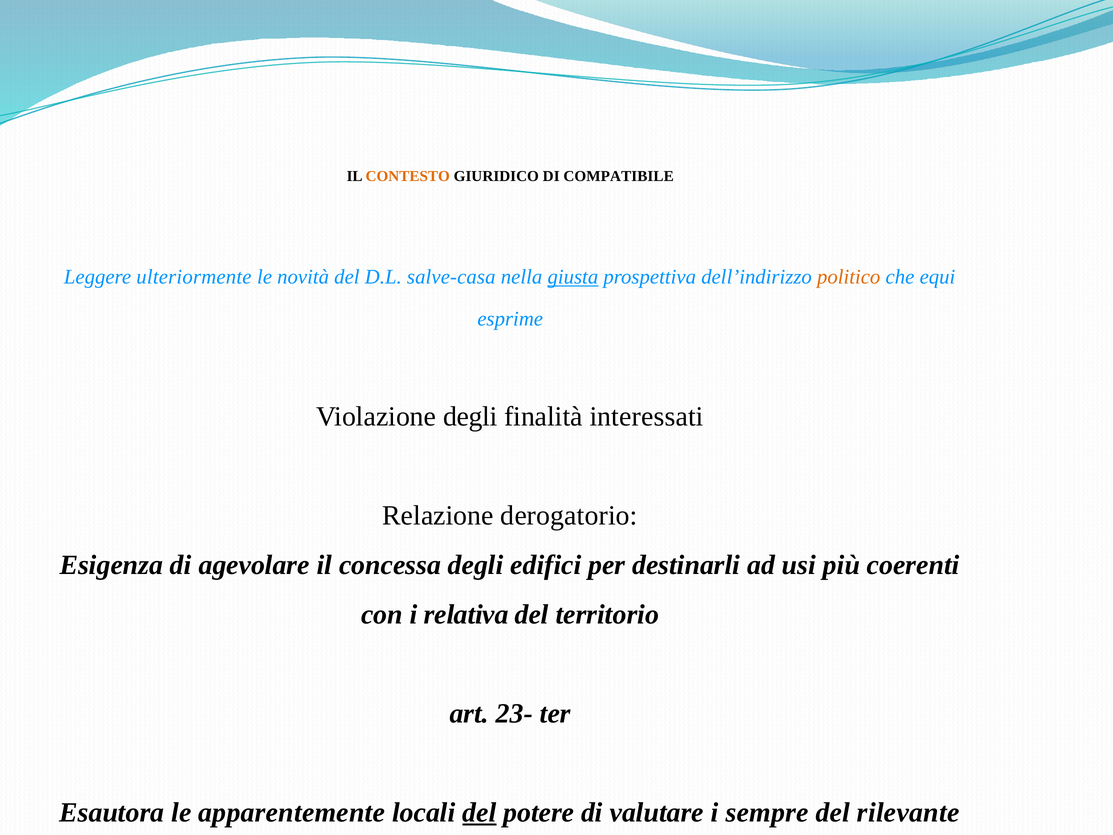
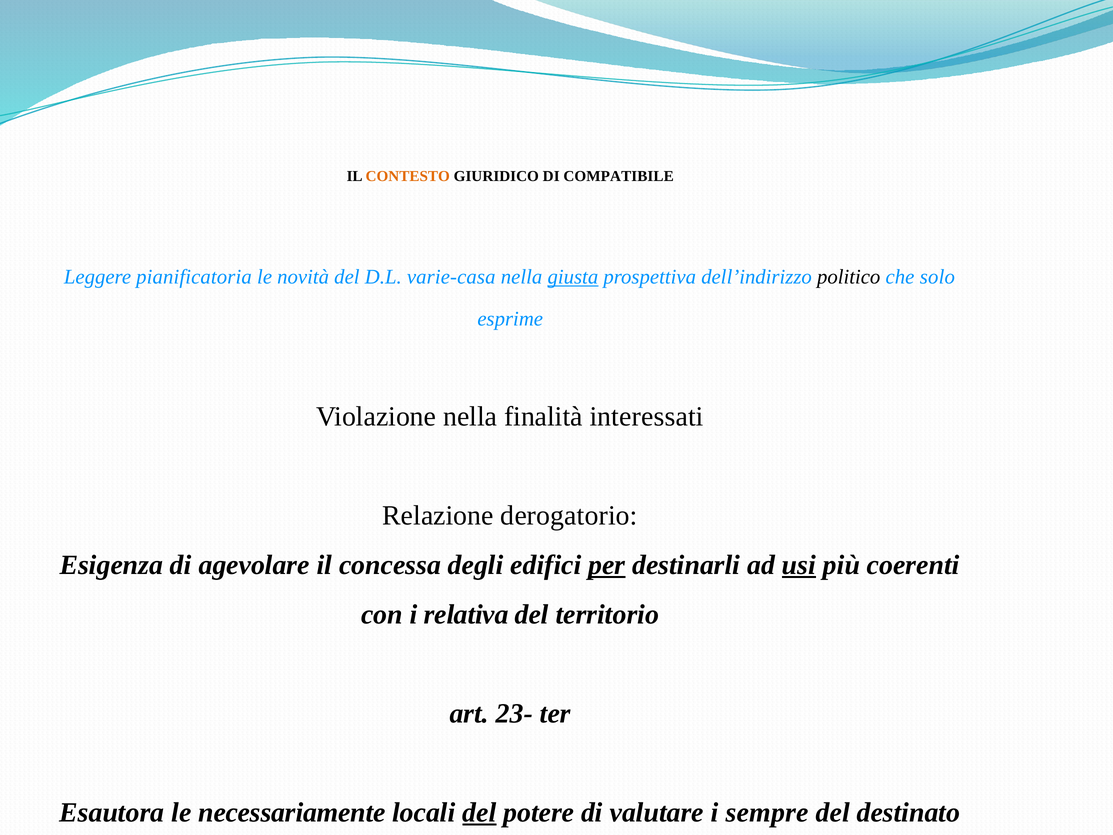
ulteriormente: ulteriormente -> pianificatoria (194, 277)
salve-casa: salve-casa -> varie-casa (451, 277)
politico colour: orange -> black (849, 277)
equi: equi -> solo (937, 277)
Violazione degli: degli -> nella (470, 417)
per underline: none -> present (607, 565)
usi underline: none -> present (799, 565)
apparentemente: apparentemente -> necessariamente (292, 812)
rilevante: rilevante -> destinato (908, 812)
